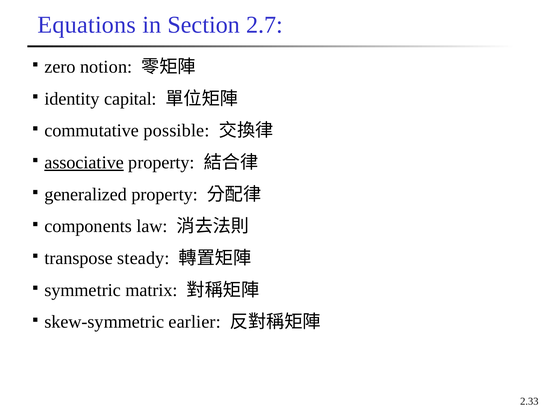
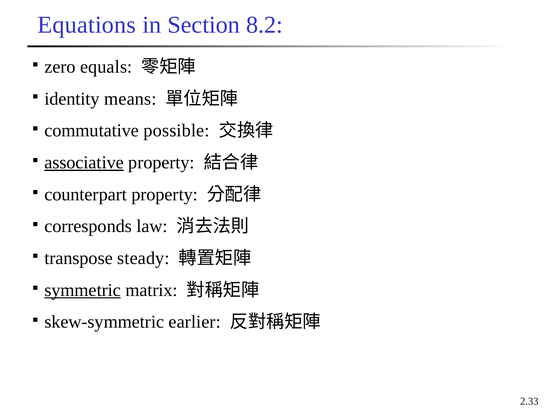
2.7: 2.7 -> 8.2 (264, 25)
notion: notion -> equals (106, 67)
capital: capital -> means (130, 99)
generalized: generalized -> counterpart (86, 194)
components: components -> corresponds (88, 226)
symmetric underline: none -> present (83, 290)
